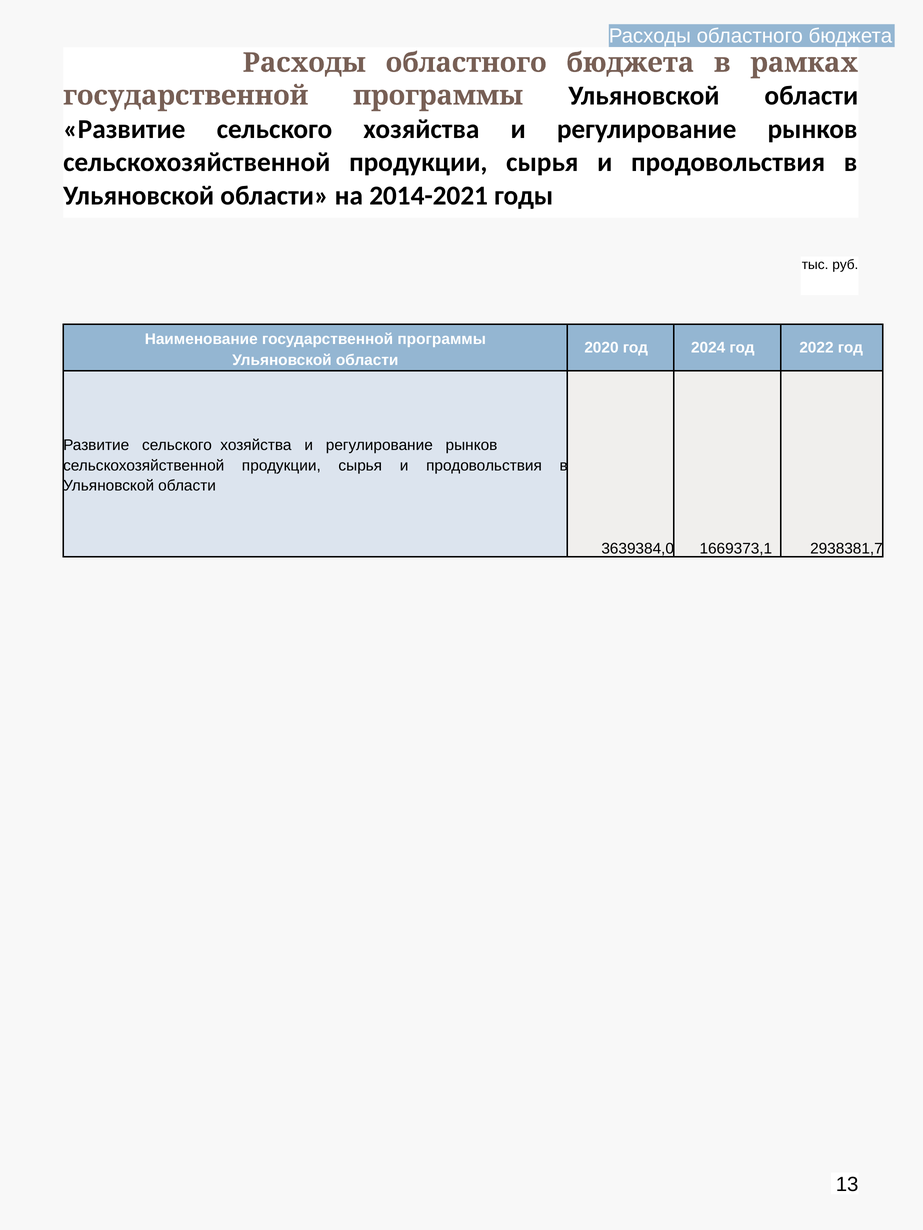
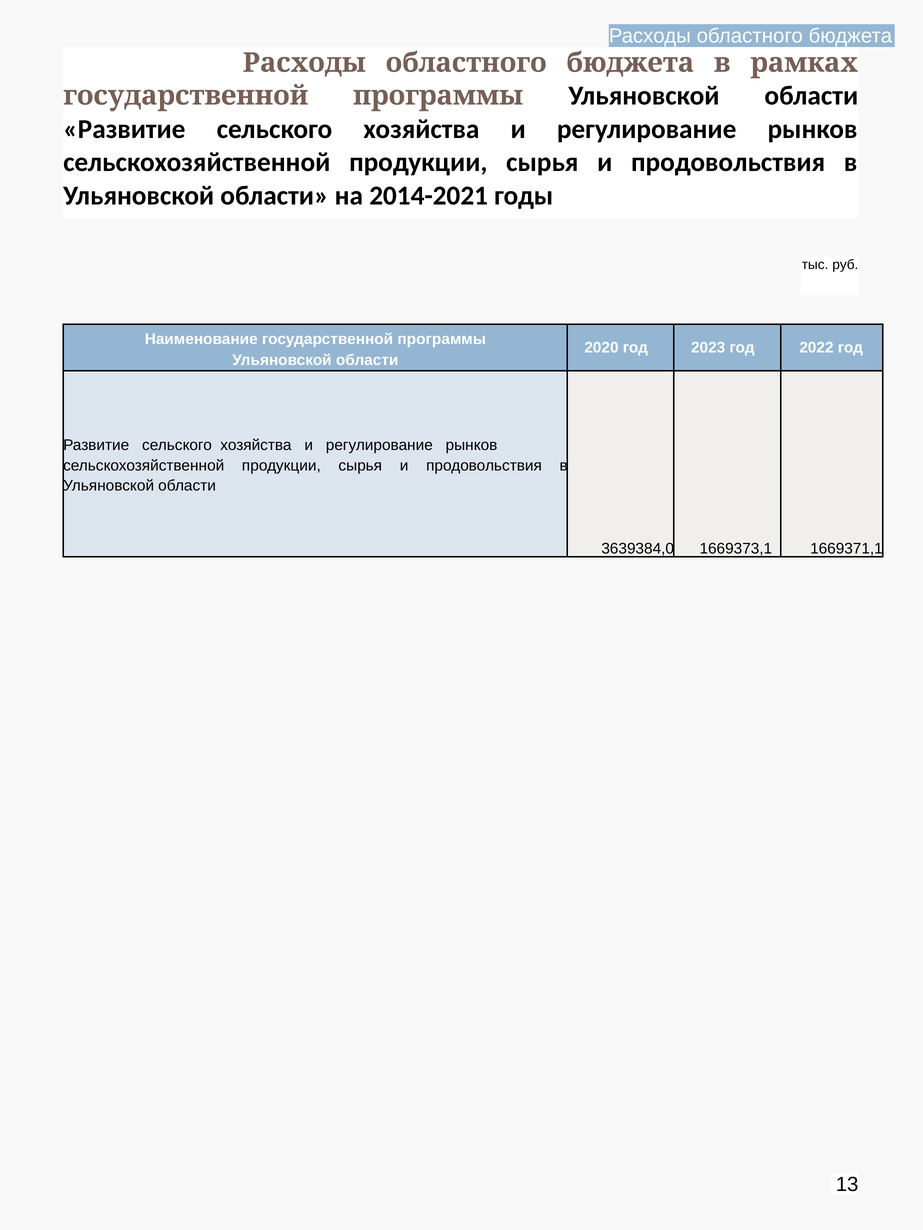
2024: 2024 -> 2023 (708, 348)
2938381,7: 2938381,7 -> 1669371,1 (846, 549)
